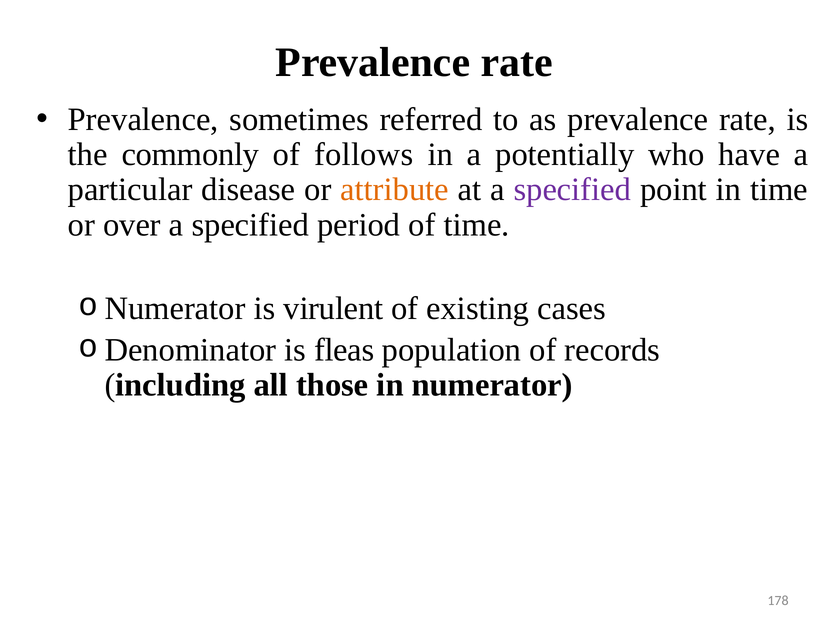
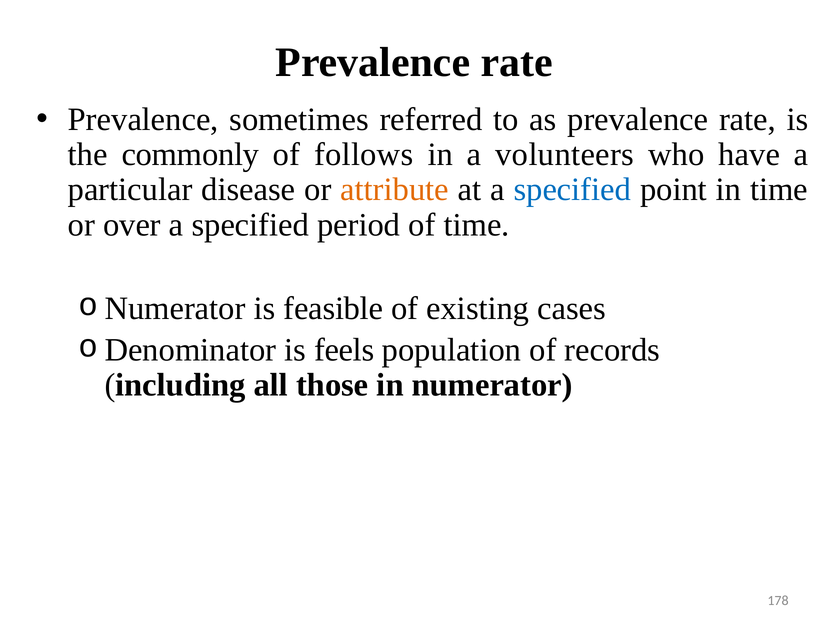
potentially: potentially -> volunteers (565, 155)
specified colour: purple -> blue (572, 190)
virulent: virulent -> feasible (333, 308)
fleas: fleas -> feels (344, 350)
